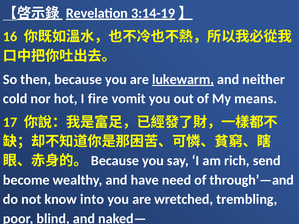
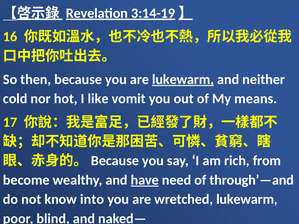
fire: fire -> like (98, 99)
send: send -> from (267, 161)
have underline: none -> present (145, 180)
wretched trembling: trembling -> lukewarm (247, 200)
